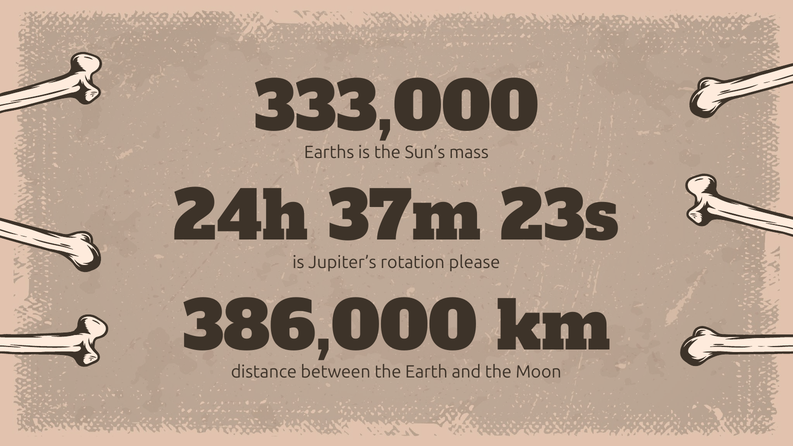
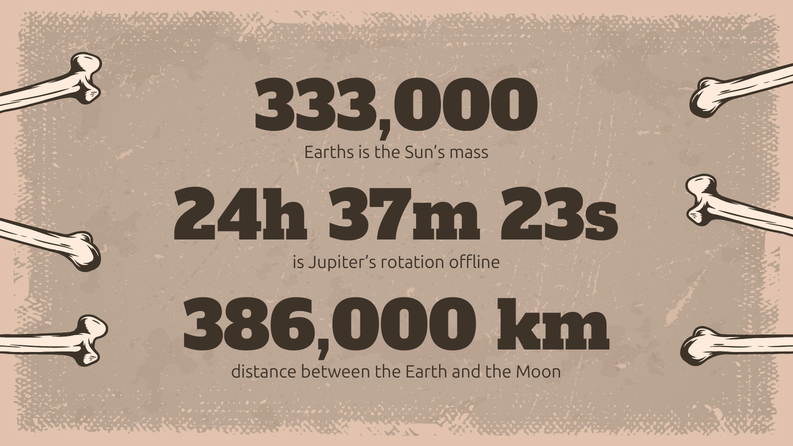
please: please -> offline (475, 262)
